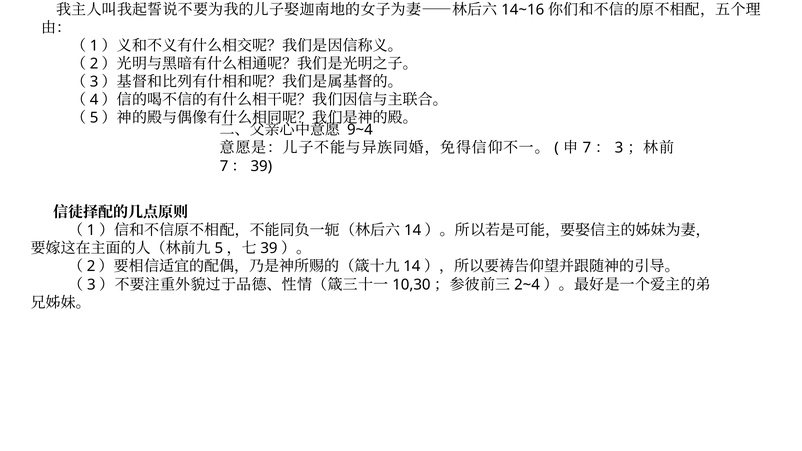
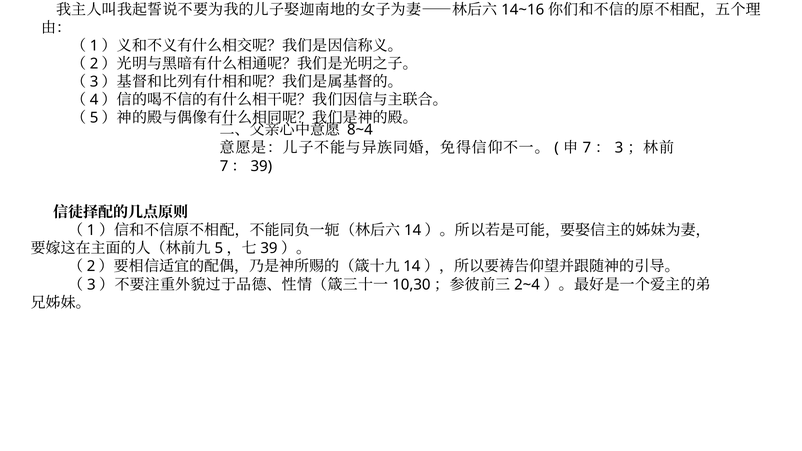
9~4: 9~4 -> 8~4 (360, 130)
